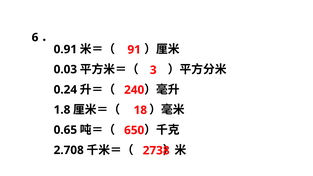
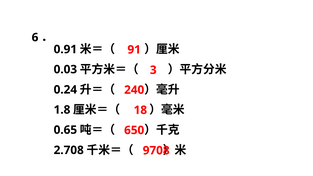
2738: 2738 -> 9708 (156, 151)
